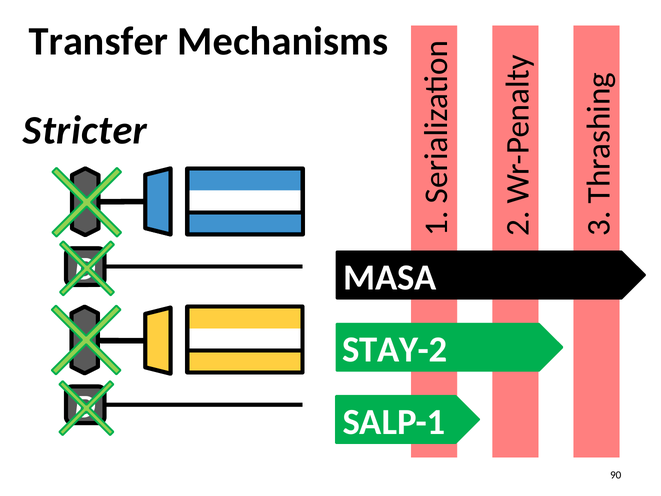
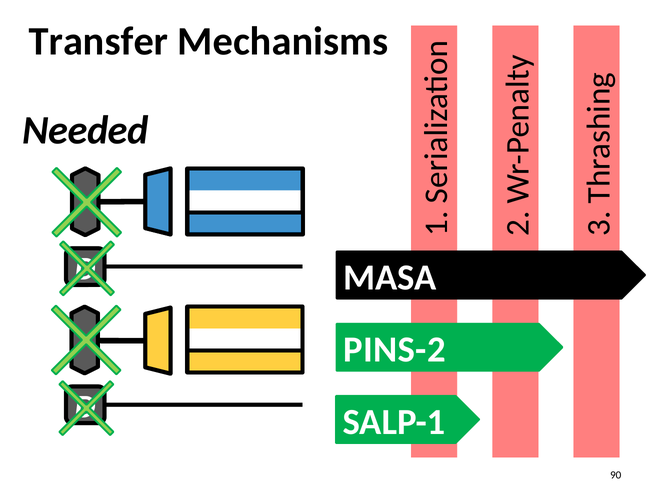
Stricter: Stricter -> Needed (85, 130)
STAY-2: STAY-2 -> PINS-2 (394, 350)
